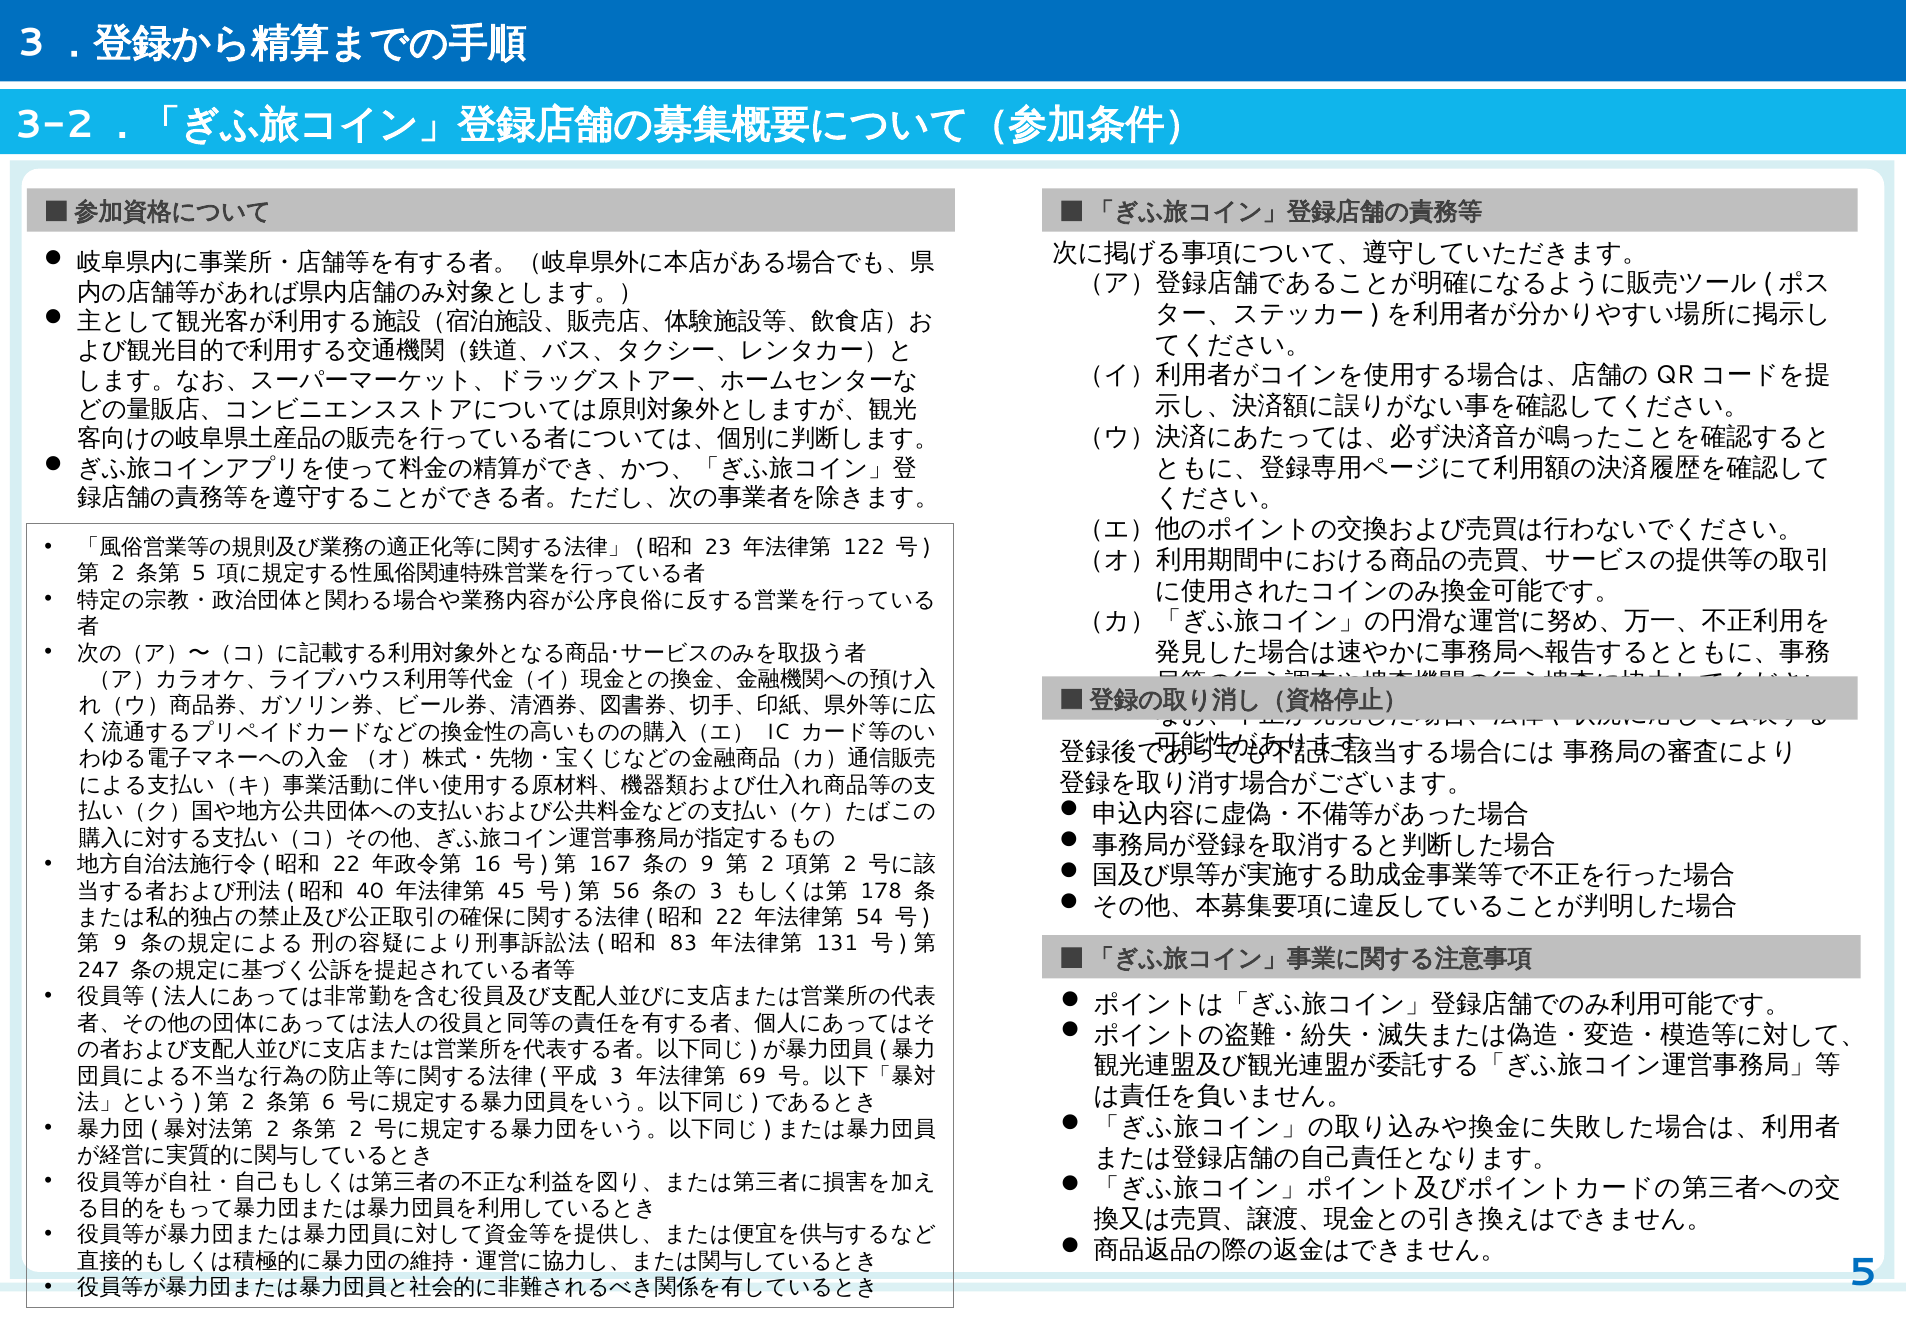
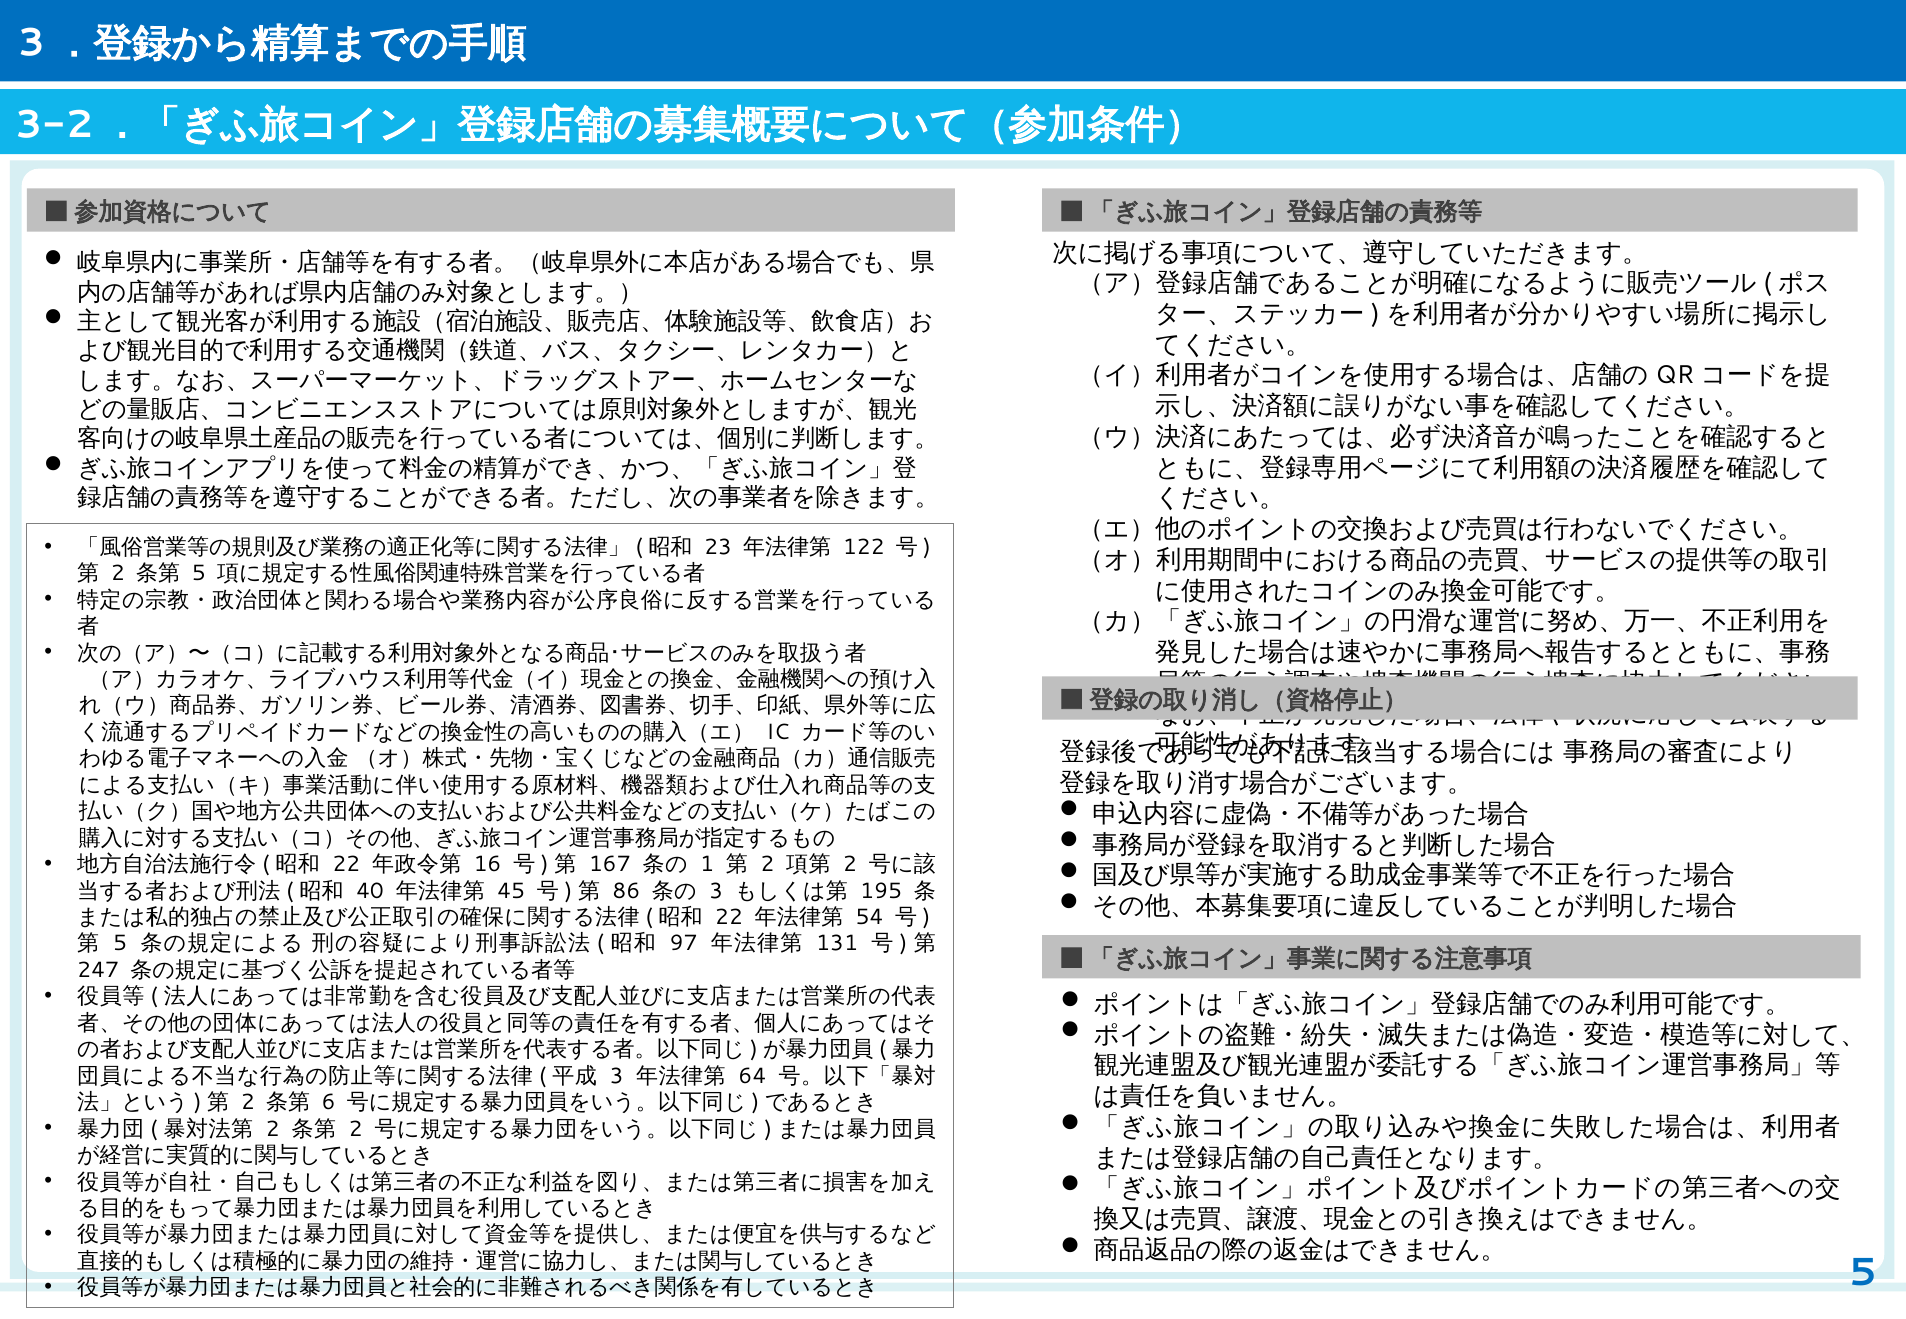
9: 9 -> 1 (707, 865)
56: 56 -> 86 (626, 891)
178: 178 -> 195 (881, 891)
9: 9 -> 5 (120, 944)
83: 83 -> 97 (684, 944)
69: 69 -> 64 (752, 1076)
